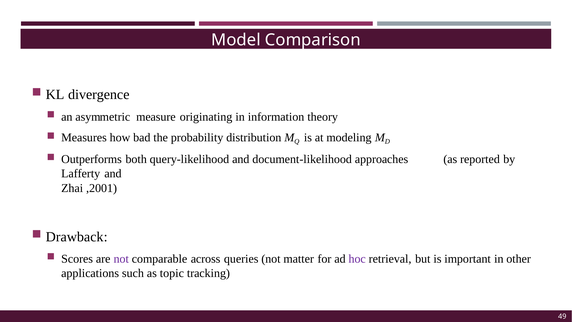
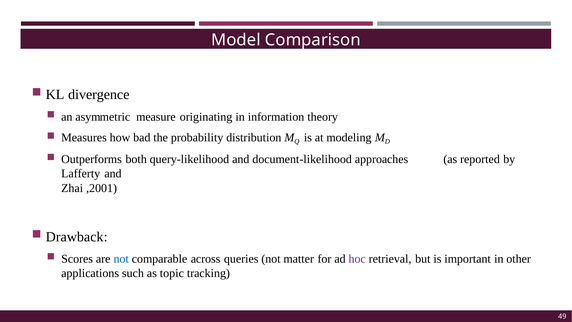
not colour: purple -> blue (121, 259)
